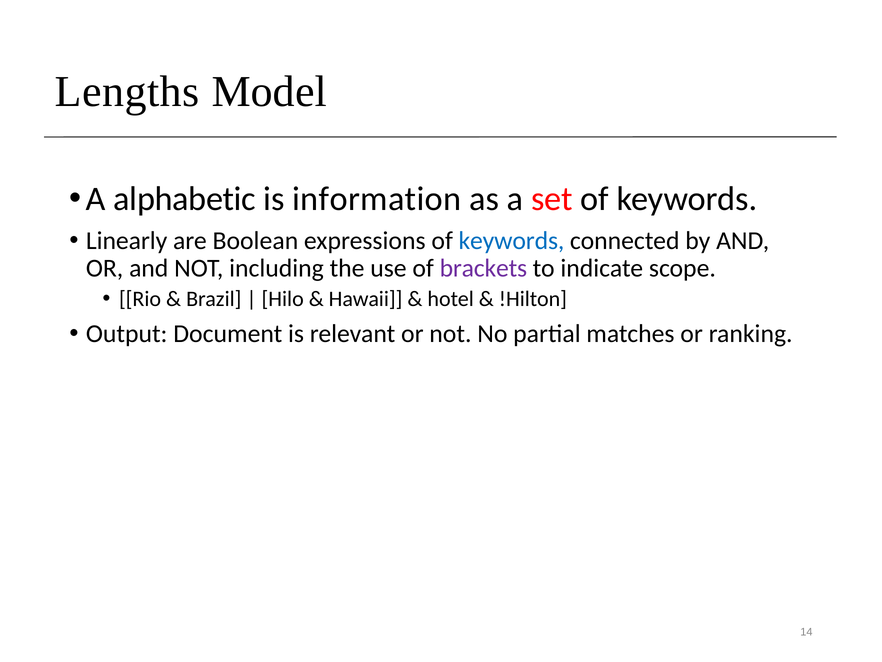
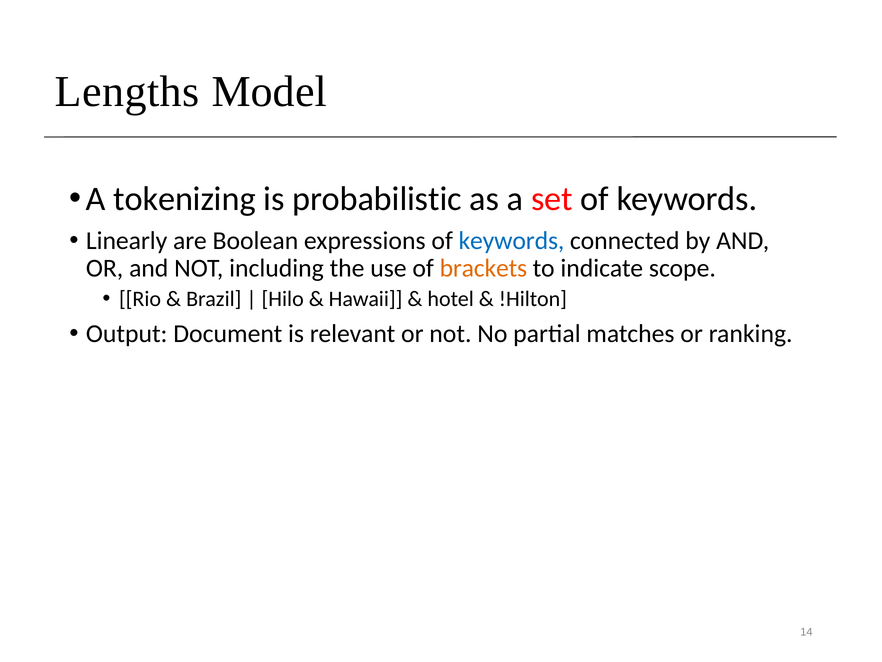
alphabetic: alphabetic -> tokenizing (185, 199)
information: information -> probabilistic (377, 199)
brackets colour: purple -> orange (483, 268)
